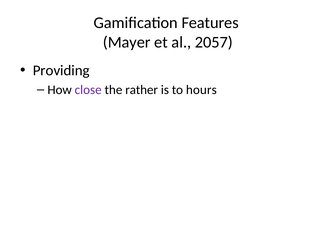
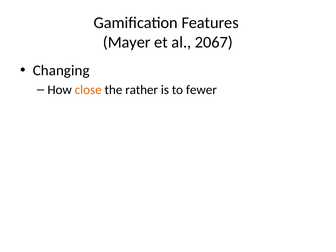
2057: 2057 -> 2067 (214, 42)
Providing: Providing -> Changing (61, 70)
close colour: purple -> orange (88, 90)
hours: hours -> fewer (201, 90)
